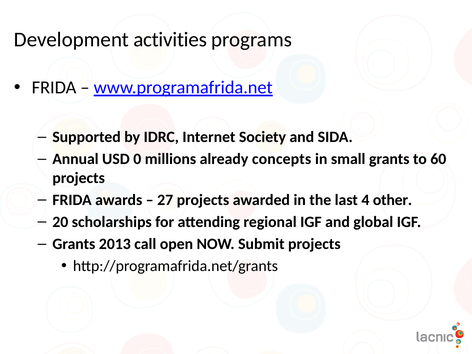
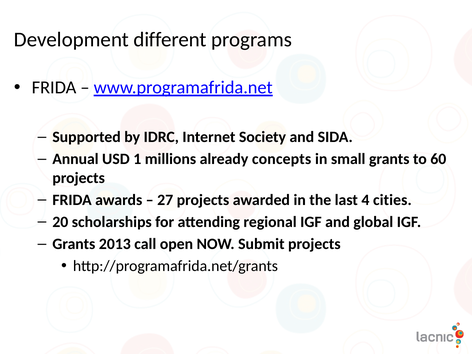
activities: activities -> different (170, 39)
0: 0 -> 1 (137, 159)
other: other -> cities (392, 200)
